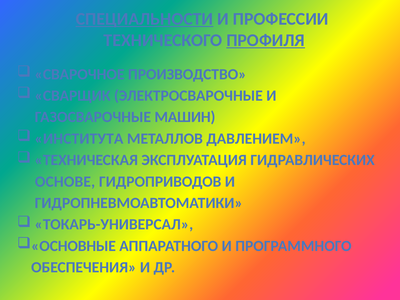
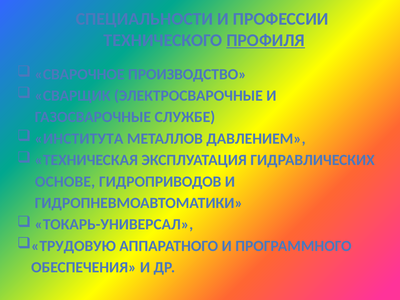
СПЕЦИАЛЬНОСТИ underline: present -> none (144, 19)
МАШИН: МАШИН -> СЛУЖБЕ (185, 117)
ОСНОВНЫЕ: ОСНОВНЫЕ -> ТРУДОВУЮ (73, 246)
